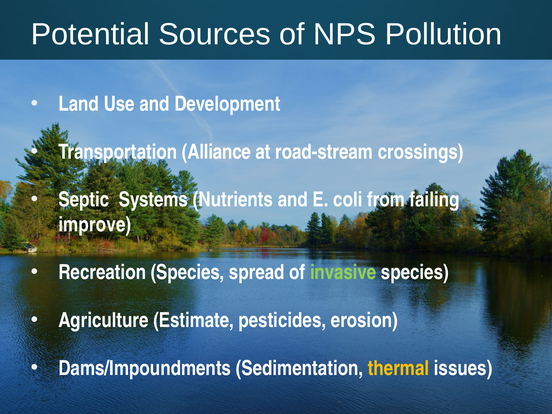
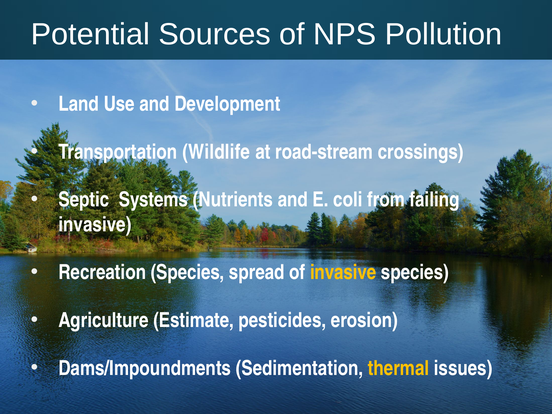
Alliance: Alliance -> Wildlife (216, 152)
improve: improve -> invasive (95, 225)
invasive colour: light green -> yellow (343, 272)
